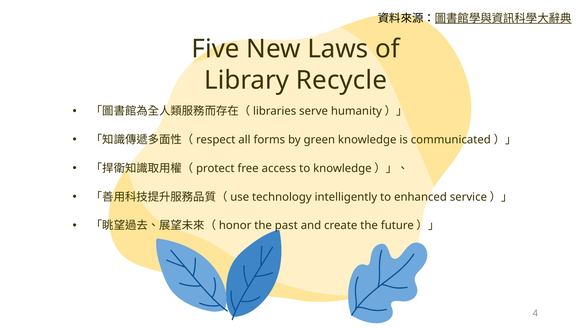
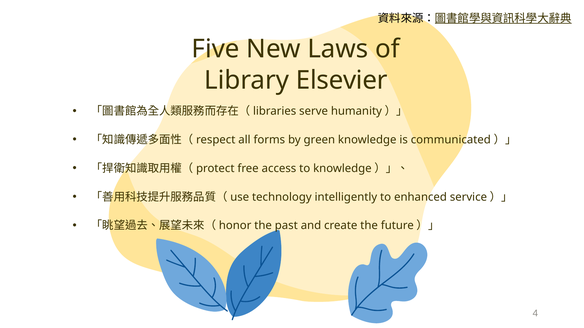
Recycle: Recycle -> Elsevier (342, 80)
